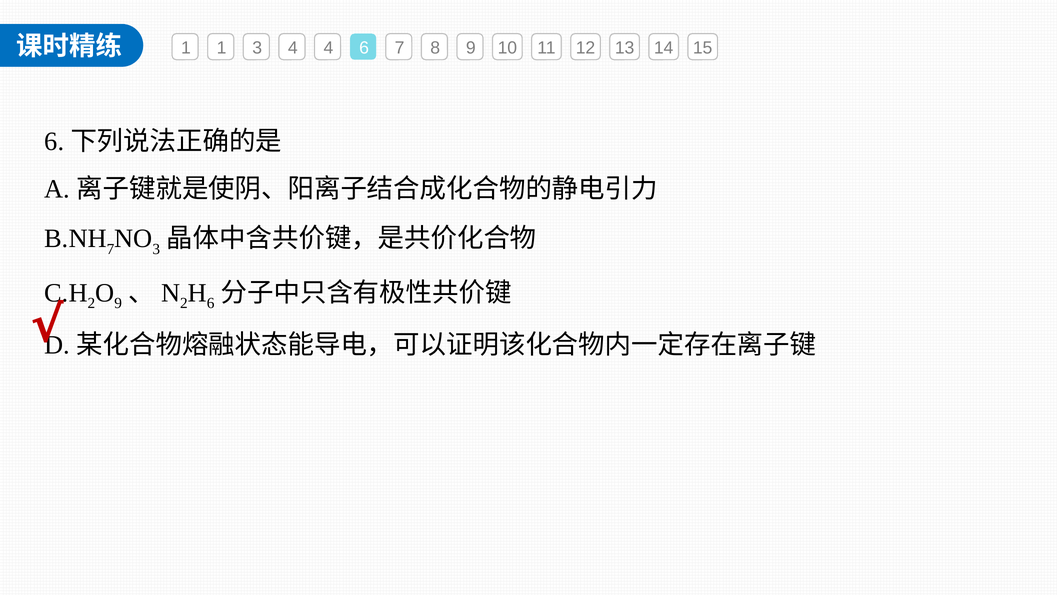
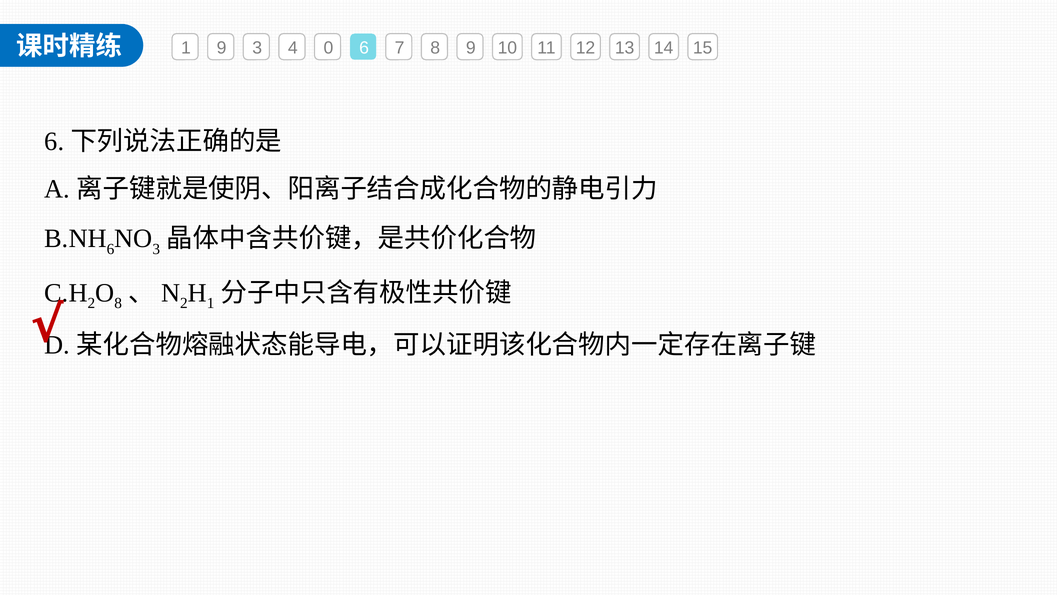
1 1: 1 -> 9 (222, 48)
4 4: 4 -> 0 (328, 48)
7: 7 -> 6 (111, 249)
9: 9 -> 8 (118, 303)
6: 6 -> 1 (211, 303)
